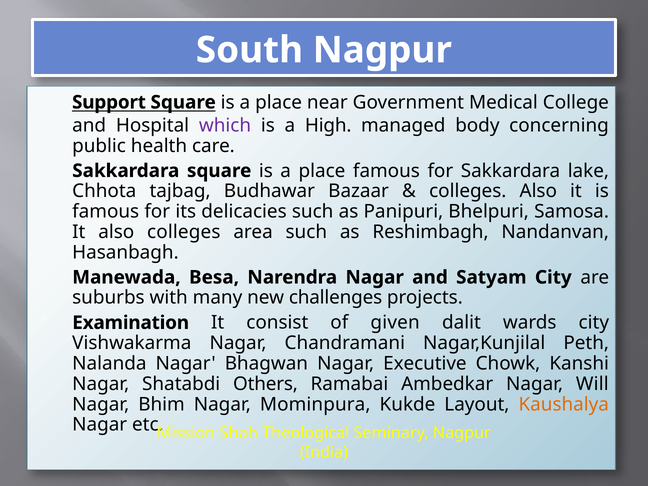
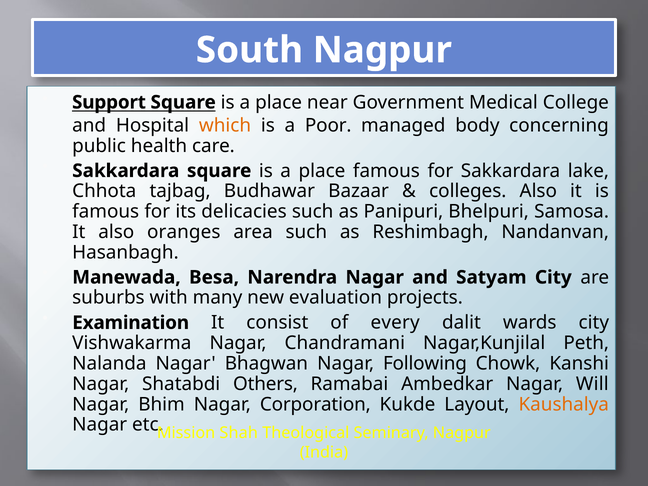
which colour: purple -> orange (225, 125)
High: High -> Poor (328, 125)
also colleges: colleges -> oranges (184, 232)
challenges: challenges -> evaluation (335, 298)
given: given -> every (395, 323)
Executive: Executive -> Following (425, 364)
Mominpura: Mominpura -> Corporation (315, 404)
